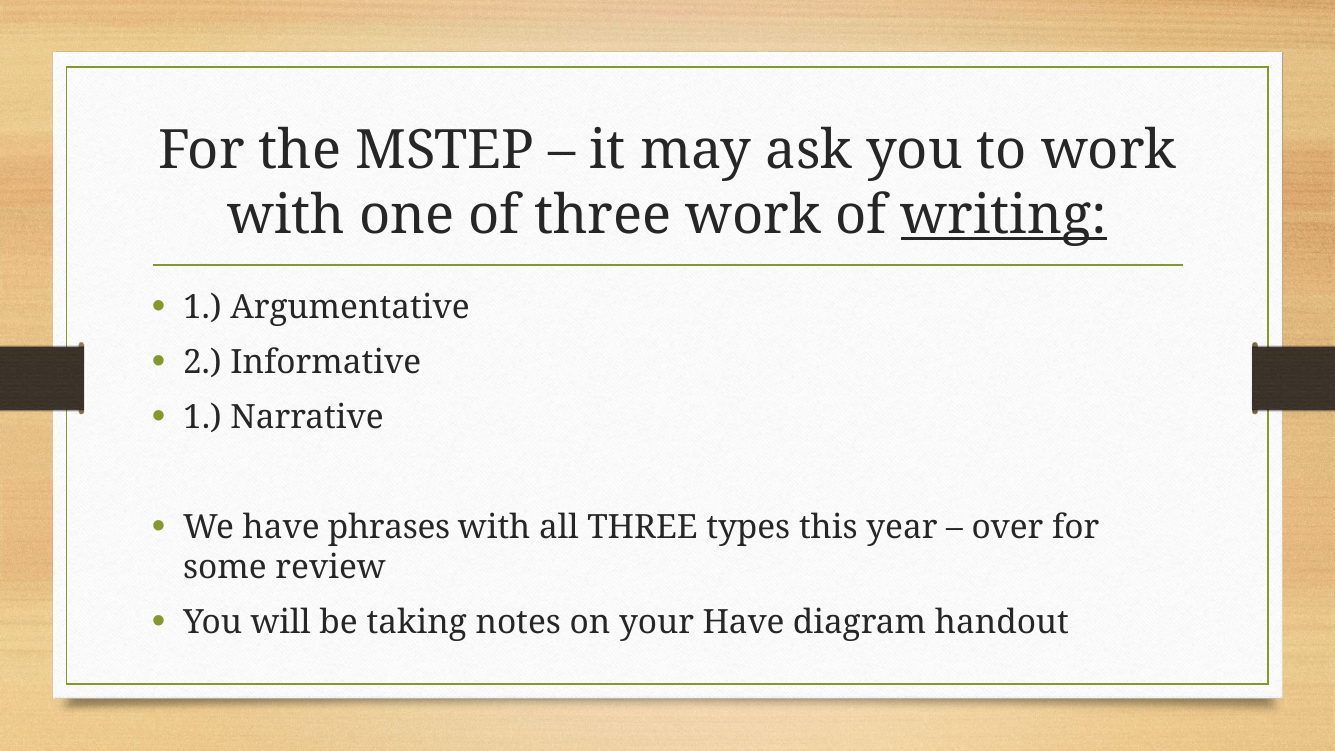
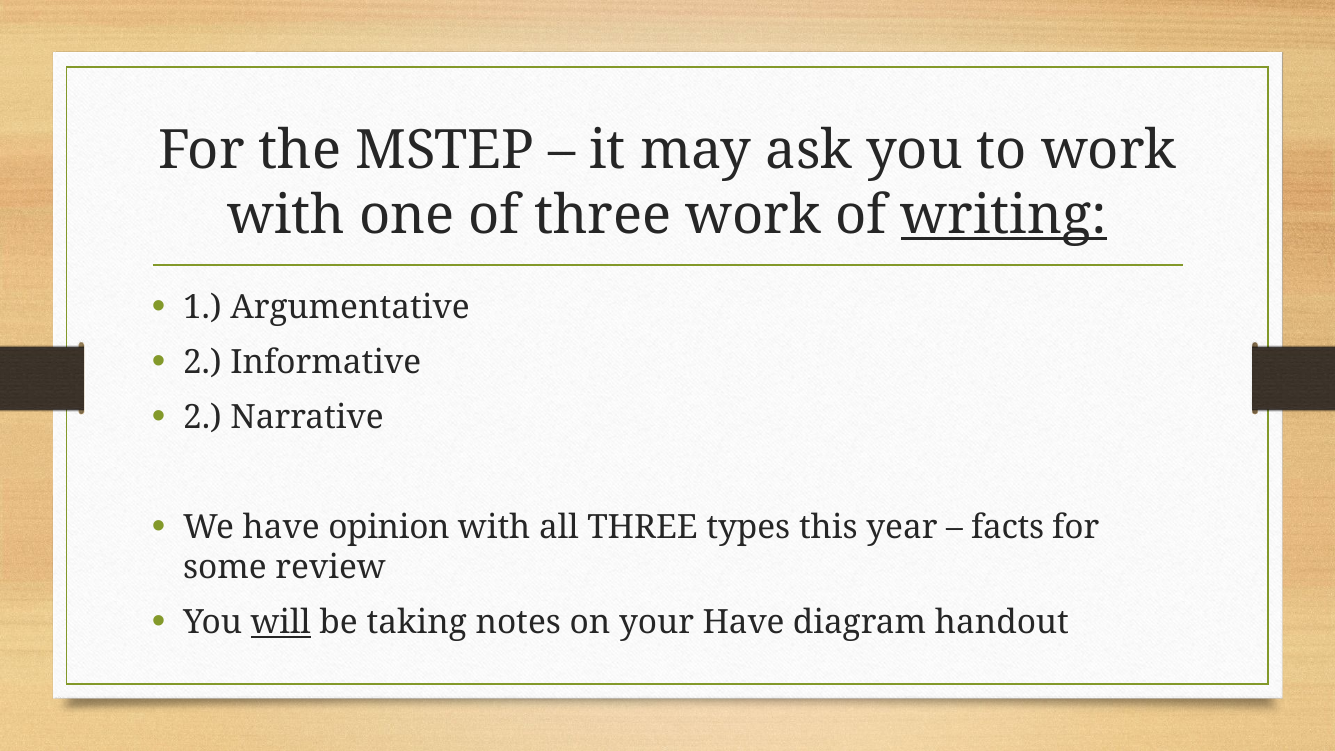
1: 1 -> 2 (202, 418)
phrases: phrases -> opinion (389, 528)
over: over -> facts (1008, 528)
will underline: none -> present (281, 623)
